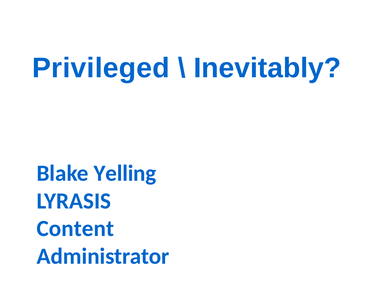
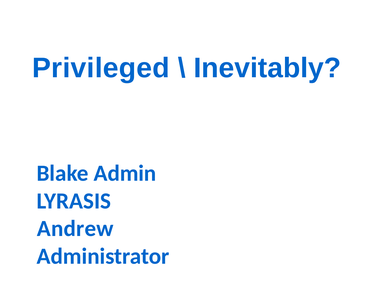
Yelling: Yelling -> Admin (125, 173)
Content: Content -> Andrew (75, 228)
